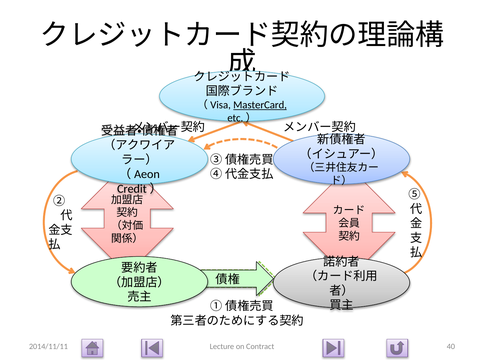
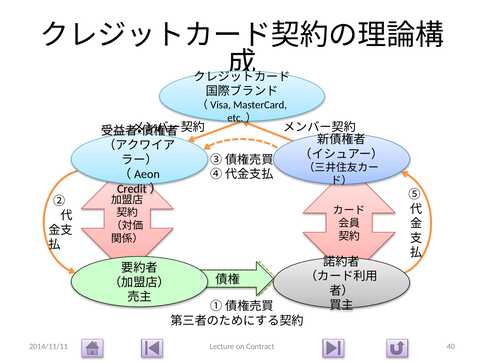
MasterCard underline: present -> none (260, 105)
